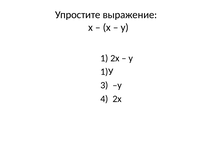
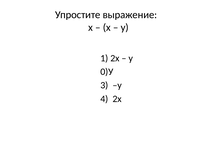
1)У: 1)У -> 0)У (107, 72)
